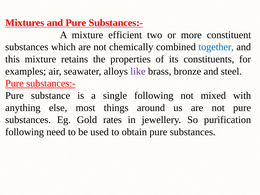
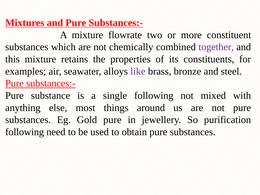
efficient: efficient -> flowrate (125, 35)
together colour: blue -> purple (216, 47)
Gold rates: rates -> pure (112, 120)
